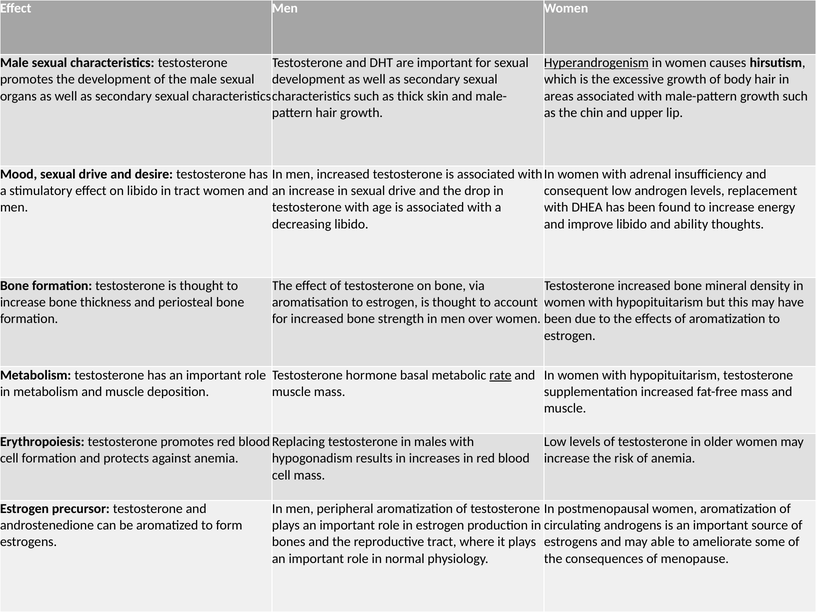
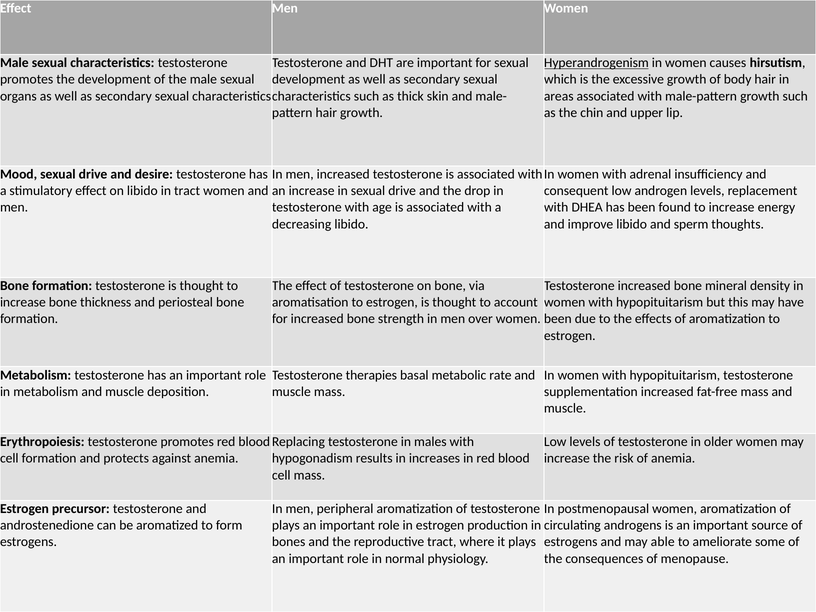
ability: ability -> sperm (691, 224)
hormone: hormone -> therapies (371, 375)
rate underline: present -> none (500, 375)
